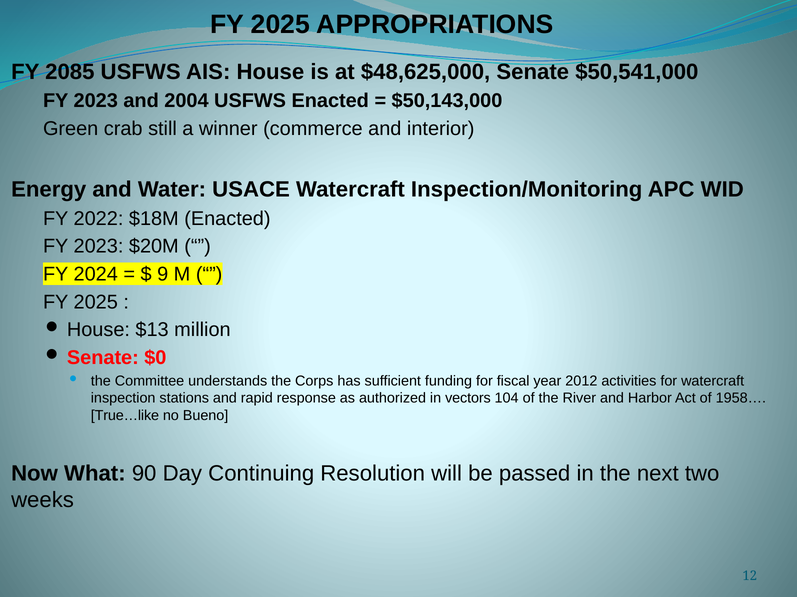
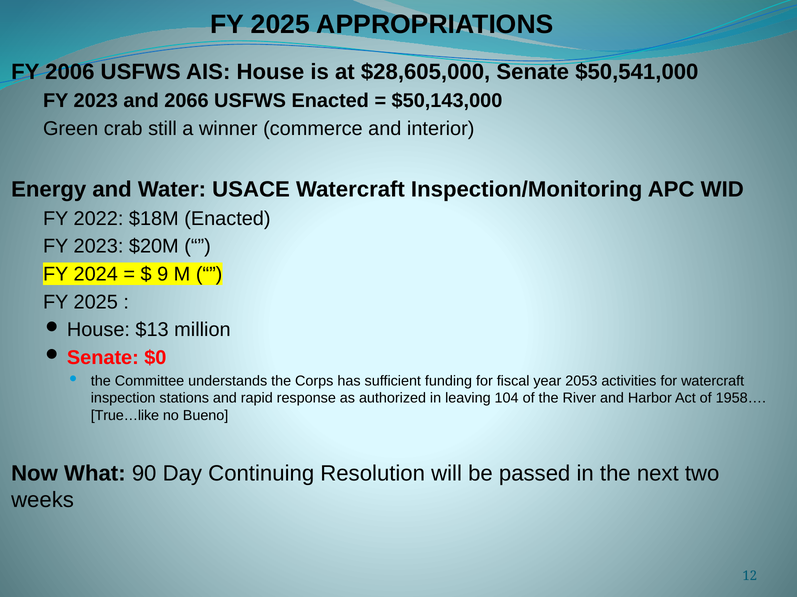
2085: 2085 -> 2006 (70, 72)
$48,625,000: $48,625,000 -> $28,605,000 (426, 72)
2004: 2004 -> 2066 (186, 101)
2012: 2012 -> 2053 (581, 381)
vectors: vectors -> leaving (468, 399)
